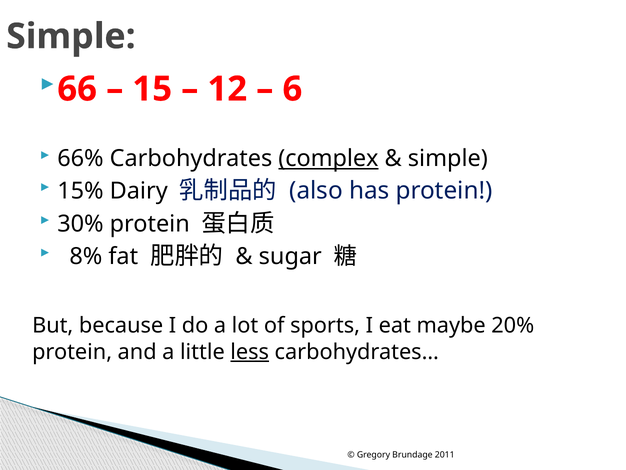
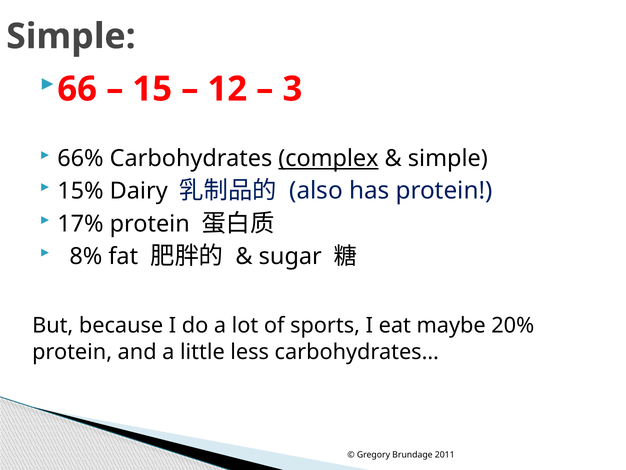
6: 6 -> 3 (292, 89)
30%: 30% -> 17% (80, 224)
less underline: present -> none (250, 351)
